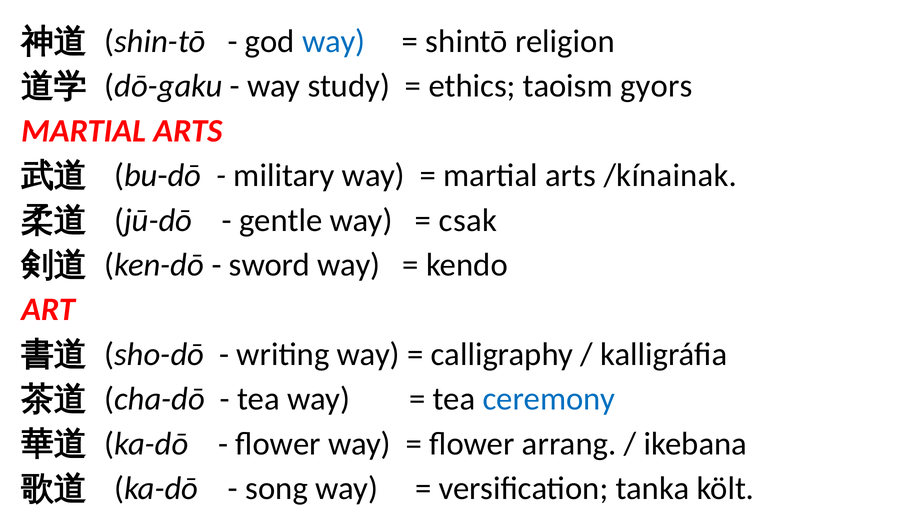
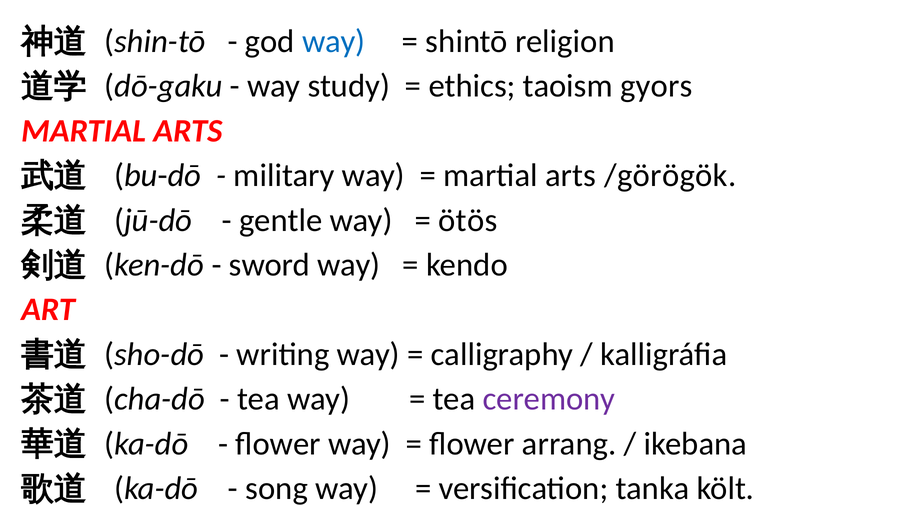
/kínainak: /kínainak -> /görögök (670, 175)
csak: csak -> ötös (468, 220)
ceremony colour: blue -> purple (549, 399)
